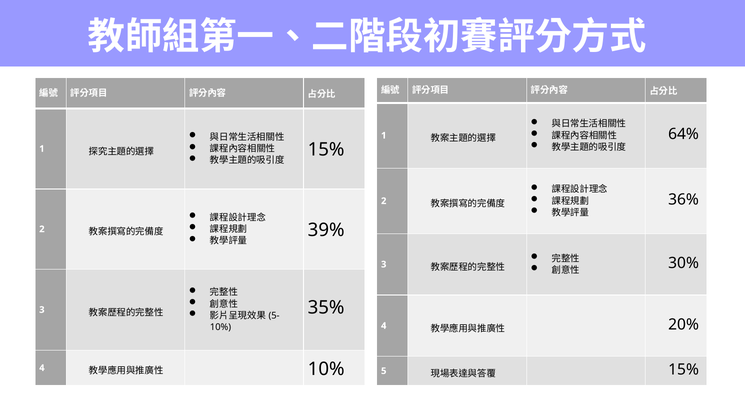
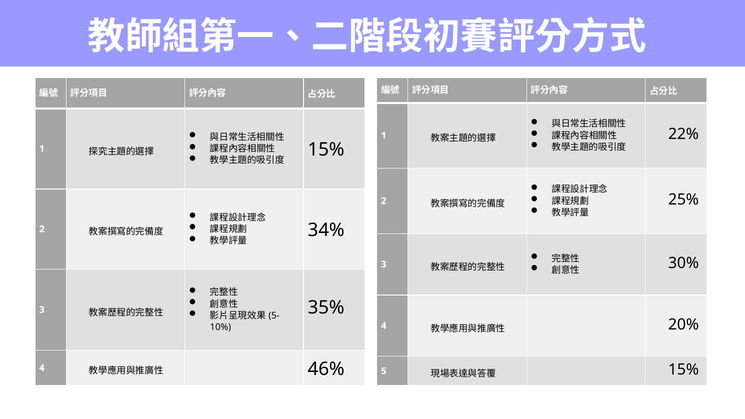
64%: 64% -> 22% (684, 134)
36%: 36% -> 25% (684, 200)
39%: 39% -> 34% (326, 230)
10%: 10% -> 46% (326, 369)
